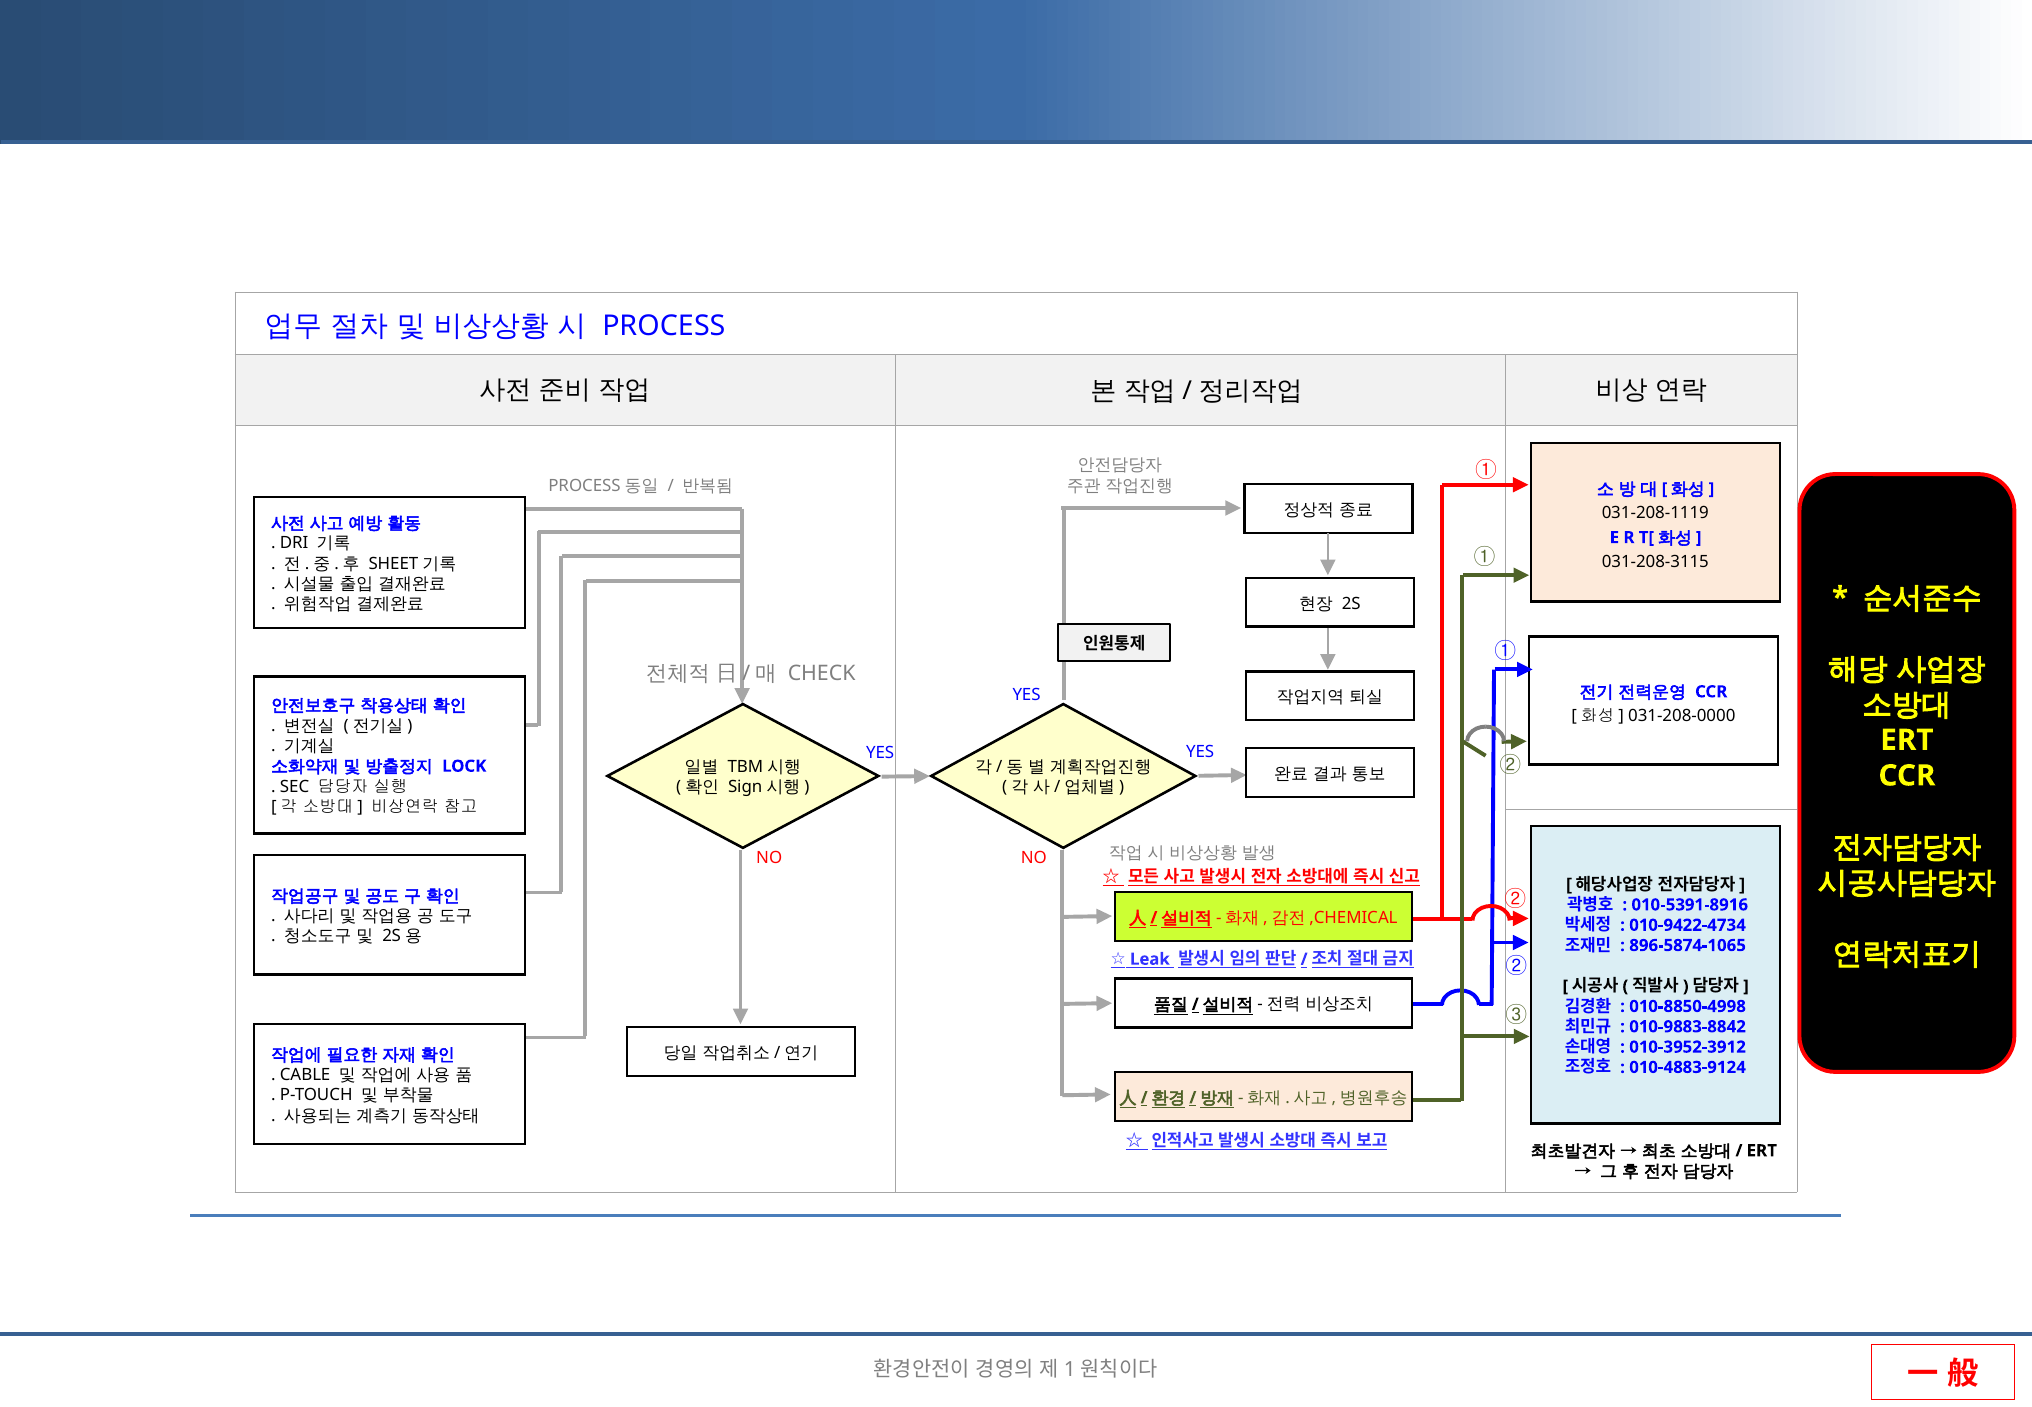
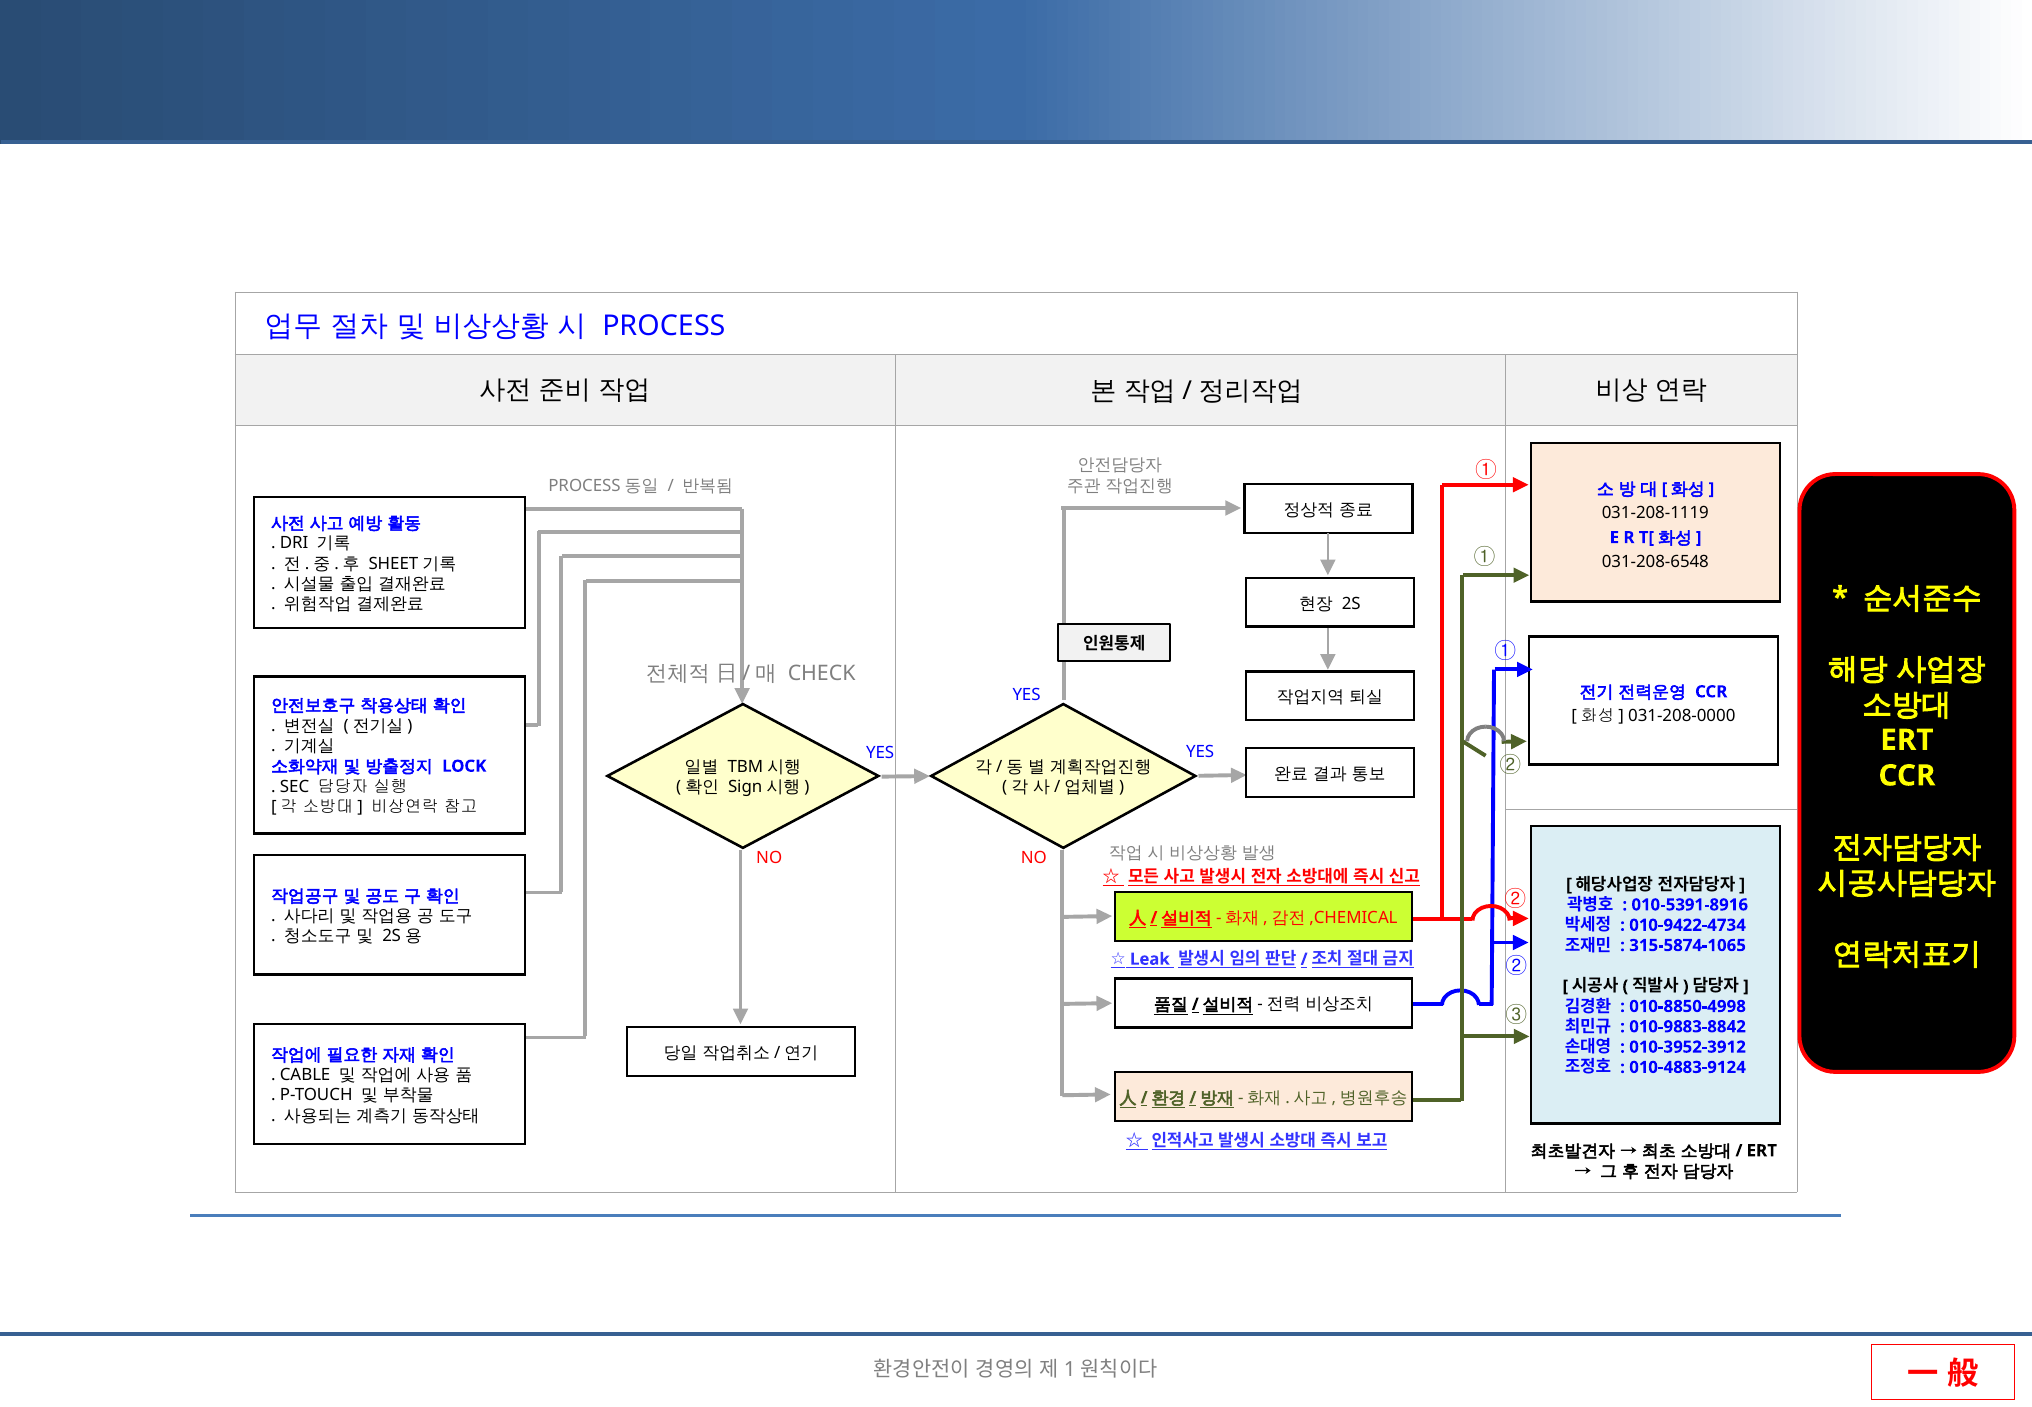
031-208-3115: 031-208-3115 -> 031-208-6548 (1655, 562)
896-5874-1065: 896-5874-1065 -> 315-5874-1065 (1688, 945)
